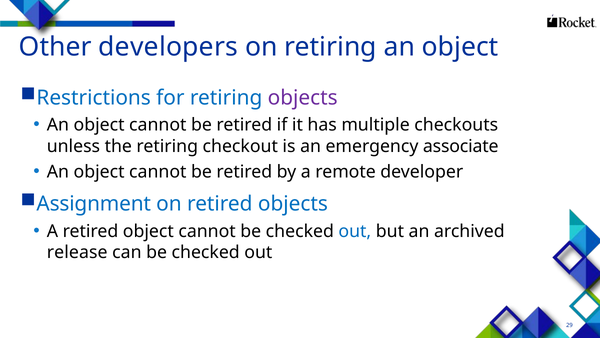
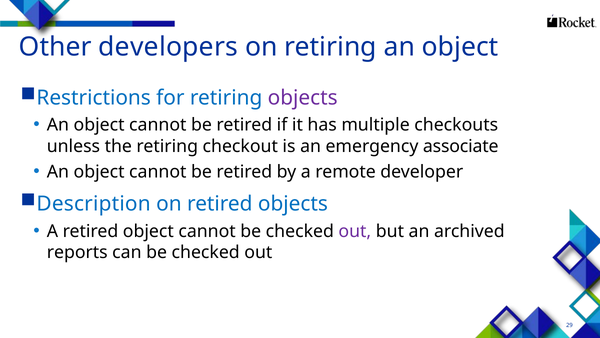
Assignment: Assignment -> Description (94, 204)
out colour: blue -> purple (355, 231)
release: release -> reports (77, 252)
